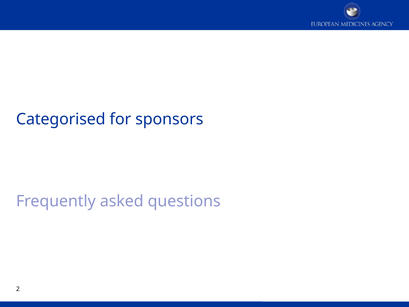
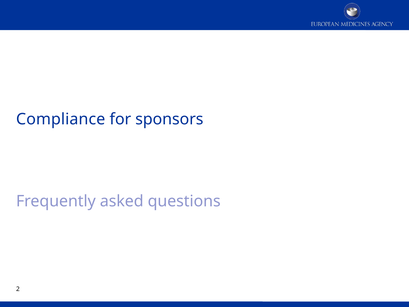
Categorised: Categorised -> Compliance (61, 119)
